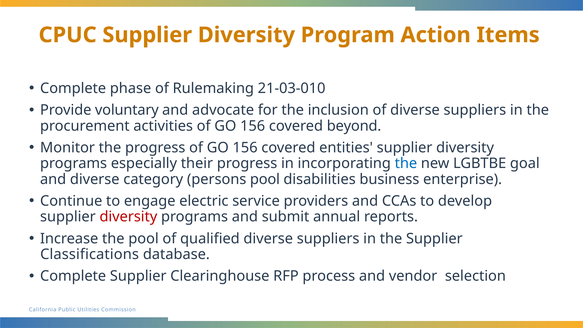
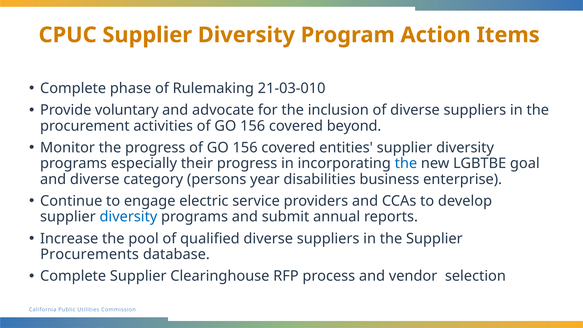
persons pool: pool -> year (265, 179)
diversity colour: red -> blue (128, 217)
Classifications: Classifications -> Procurements (90, 254)
